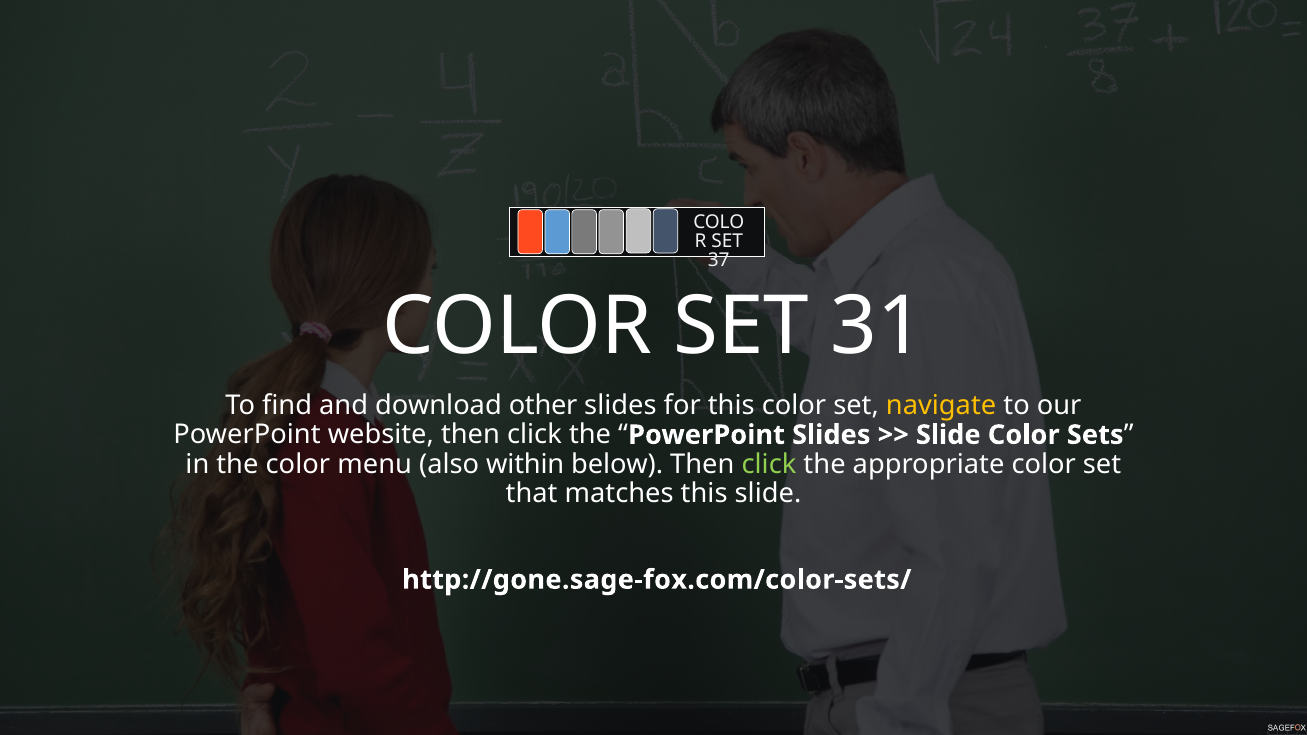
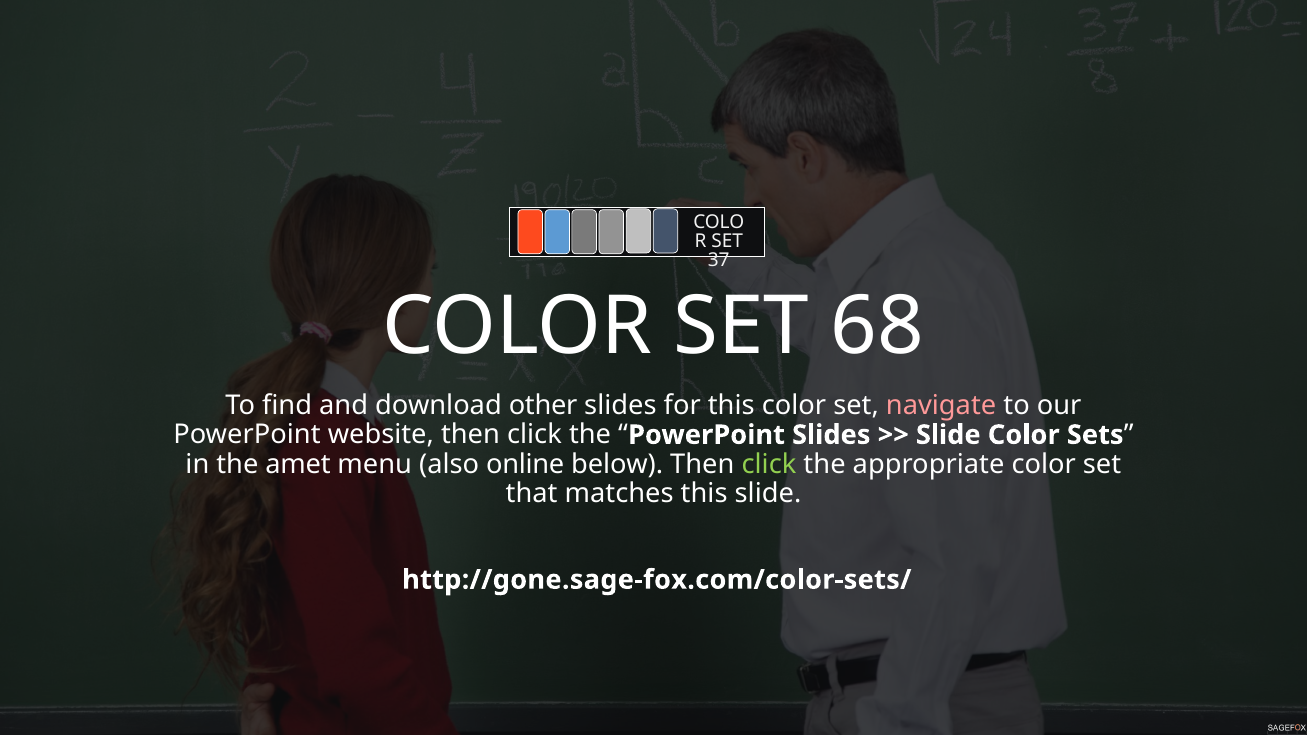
31: 31 -> 68 (877, 327)
navigate colour: yellow -> pink (941, 406)
the color: color -> amet (298, 464)
within: within -> online (525, 464)
